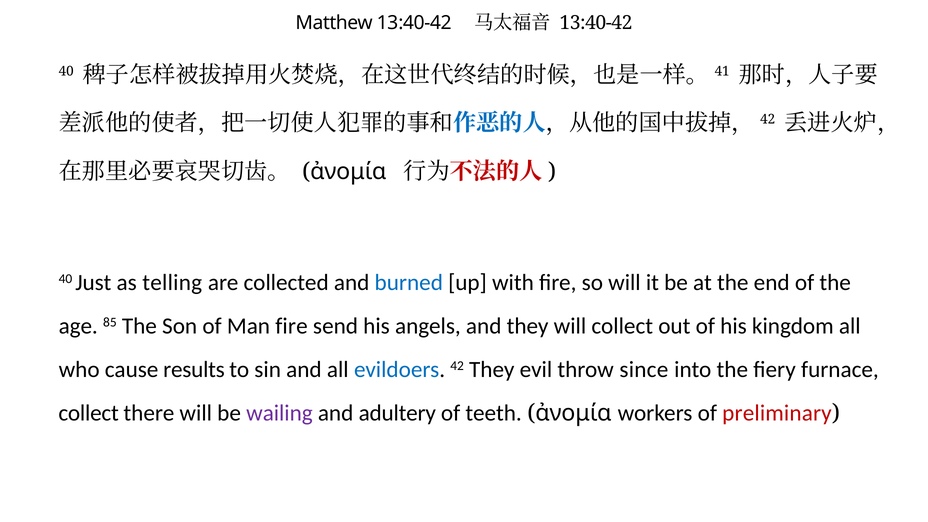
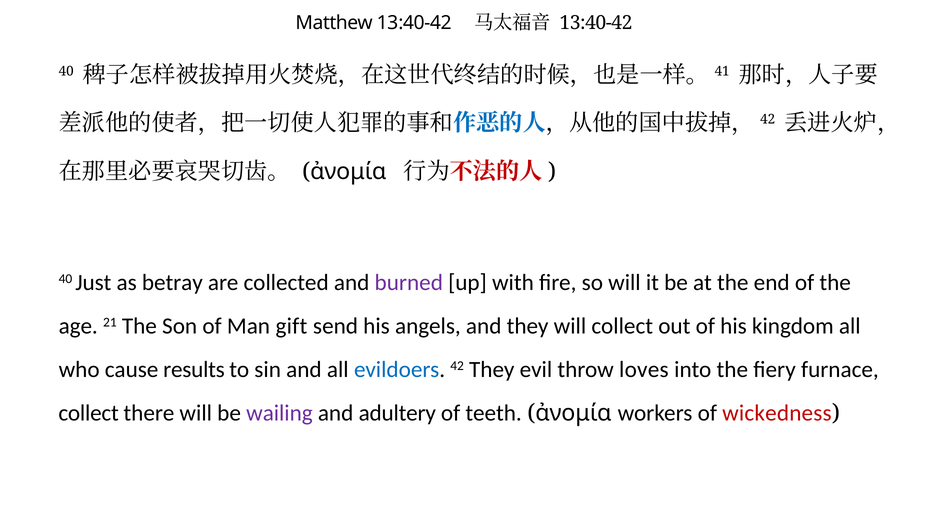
telling: telling -> betray (172, 283)
burned colour: blue -> purple (409, 283)
85: 85 -> 21 (110, 323)
Man fire: fire -> gift (291, 326)
since: since -> loves (644, 370)
preliminary: preliminary -> wickedness (777, 413)
